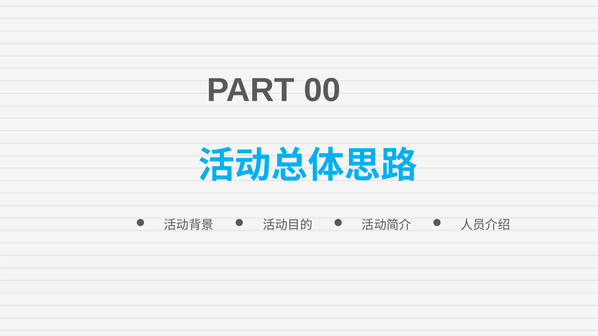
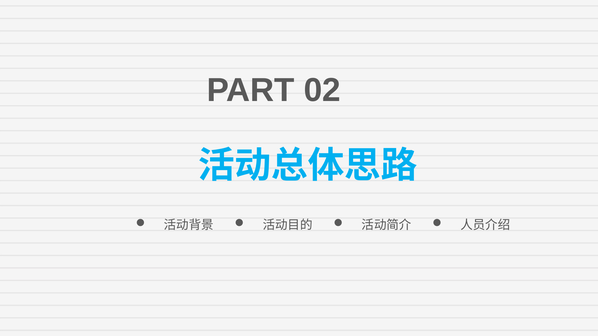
00: 00 -> 02 (322, 90)
